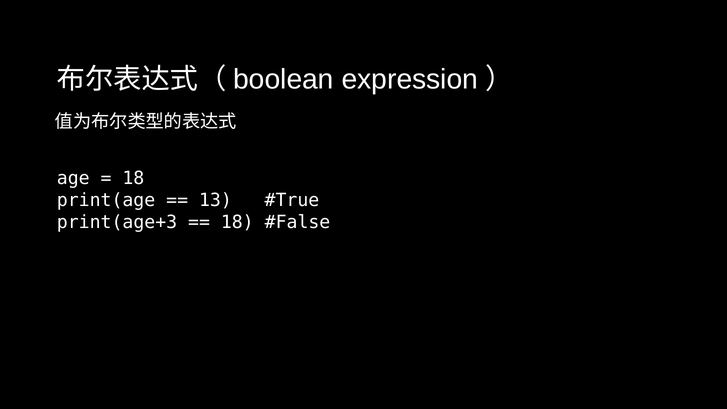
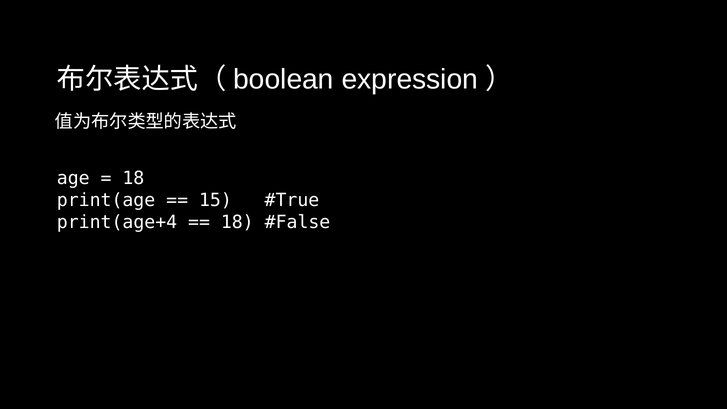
13: 13 -> 15 (215, 200)
print(age+3: print(age+3 -> print(age+4 (117, 222)
